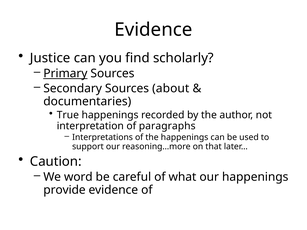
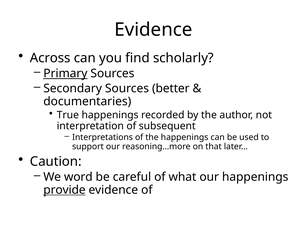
Justice: Justice -> Across (50, 58)
about: about -> better (171, 89)
paragraphs: paragraphs -> subsequent (167, 126)
provide underline: none -> present (64, 190)
